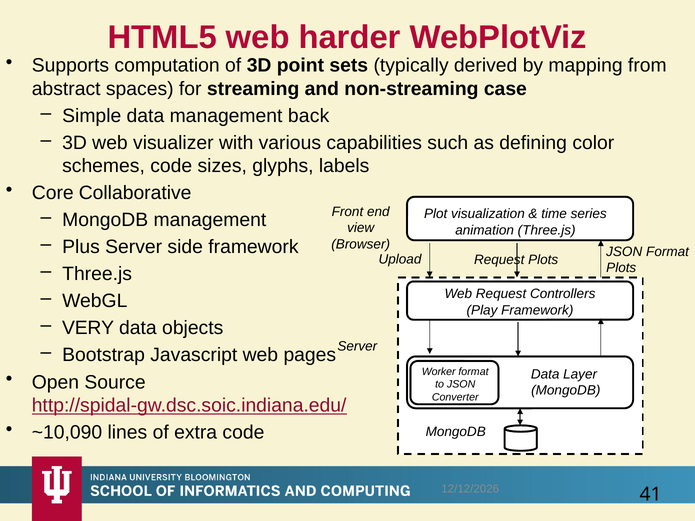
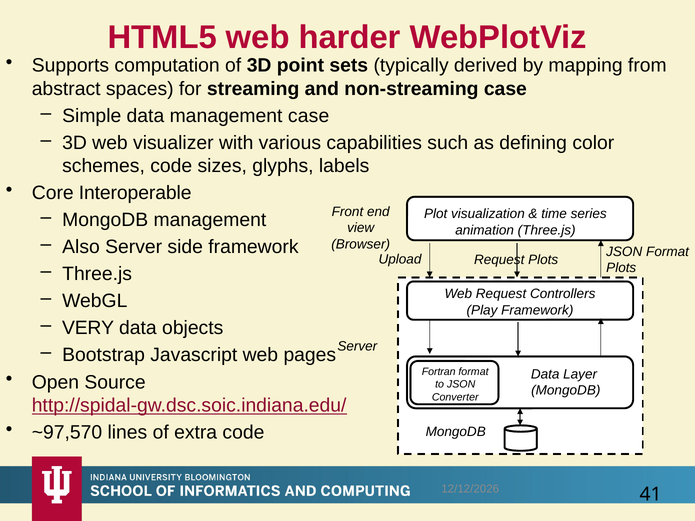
management back: back -> case (309, 116)
Collaborative: Collaborative -> Interoperable (135, 193)
Plus: Plus -> Also (81, 247)
Worker: Worker -> Fortran (439, 372)
~10,090: ~10,090 -> ~97,570 (67, 433)
